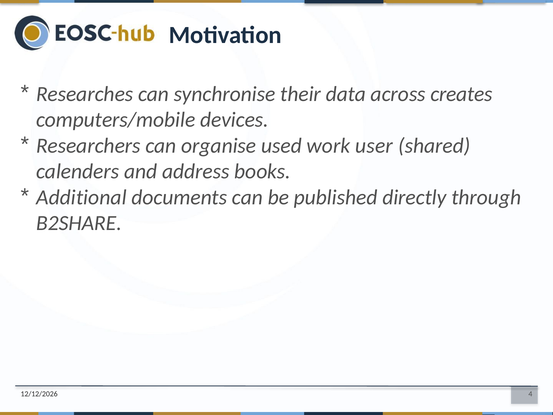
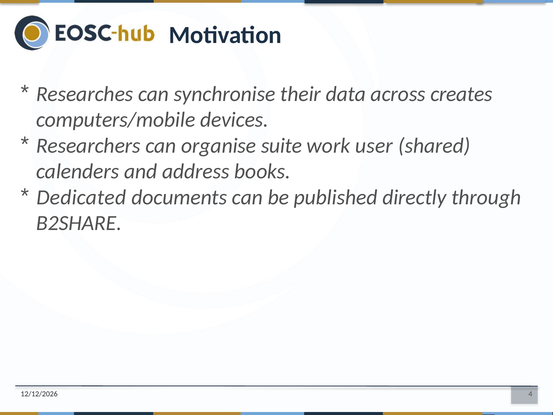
used: used -> suite (282, 145)
Additional: Additional -> Dedicated (81, 197)
